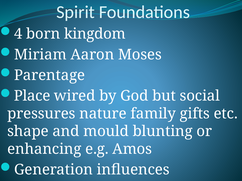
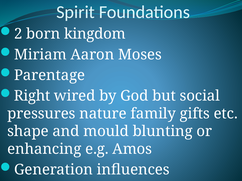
4: 4 -> 2 (18, 34)
Place: Place -> Right (32, 96)
